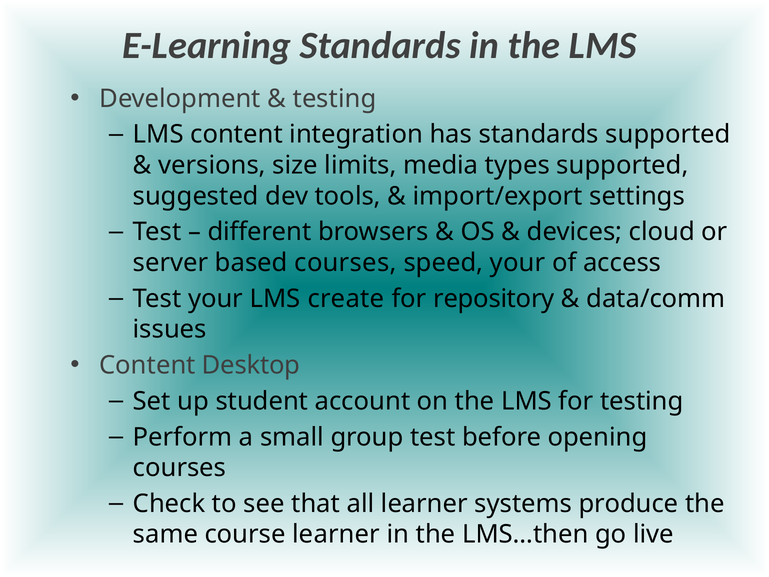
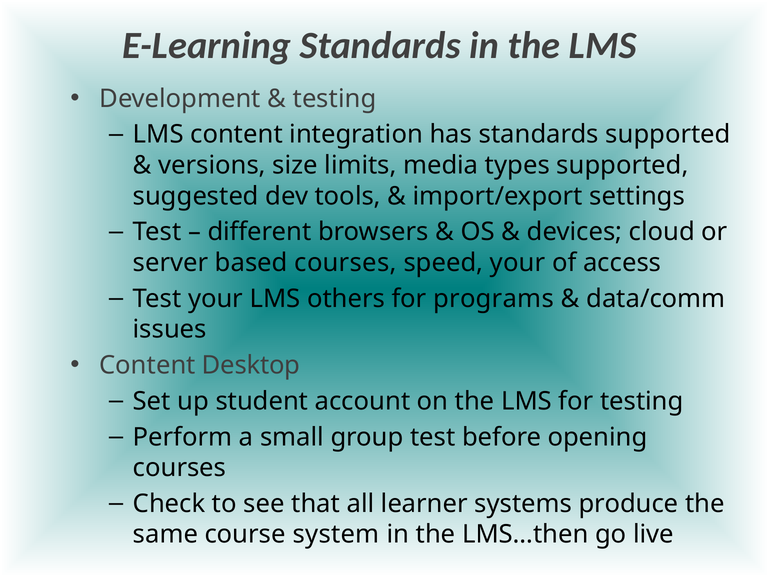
create: create -> others (346, 299)
repository: repository -> programs (494, 299)
course learner: learner -> system (336, 534)
